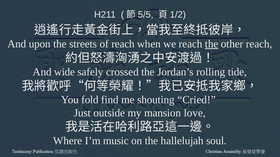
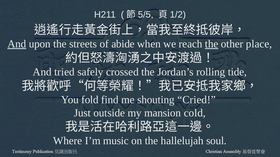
And underline: none -> present (17, 44)
of reach: reach -> abide (123, 44)
other reach: reach -> place (259, 44)
wide: wide -> tried (64, 72)
love: love -> cold (195, 113)
